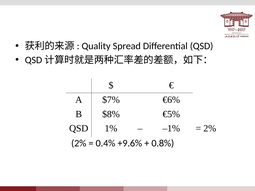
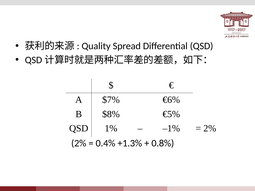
+9.6%: +9.6% -> +1.3% (130, 143)
